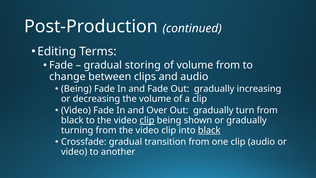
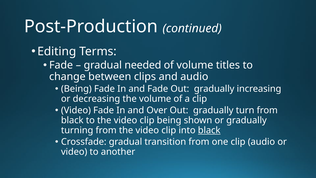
storing: storing -> needed (143, 65)
volume from: from -> titles (228, 65)
clip underline: present -> none (147, 120)
